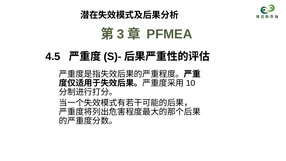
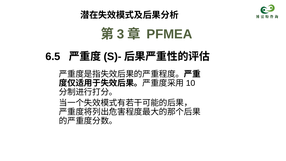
4.5: 4.5 -> 6.5 (53, 57)
